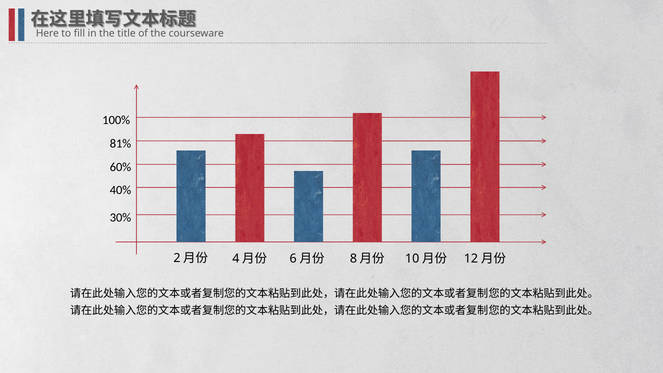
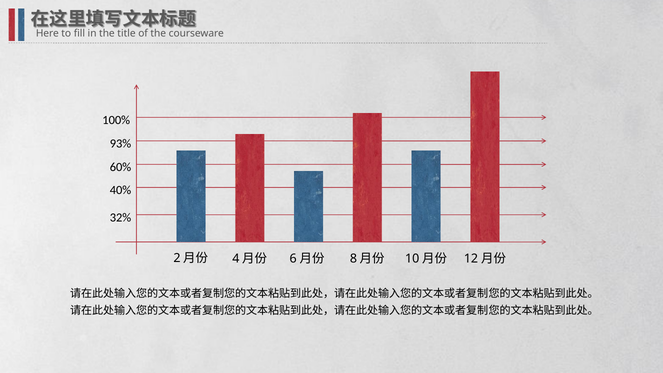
81%: 81% -> 93% (121, 144)
30%: 30% -> 32% (121, 217)
